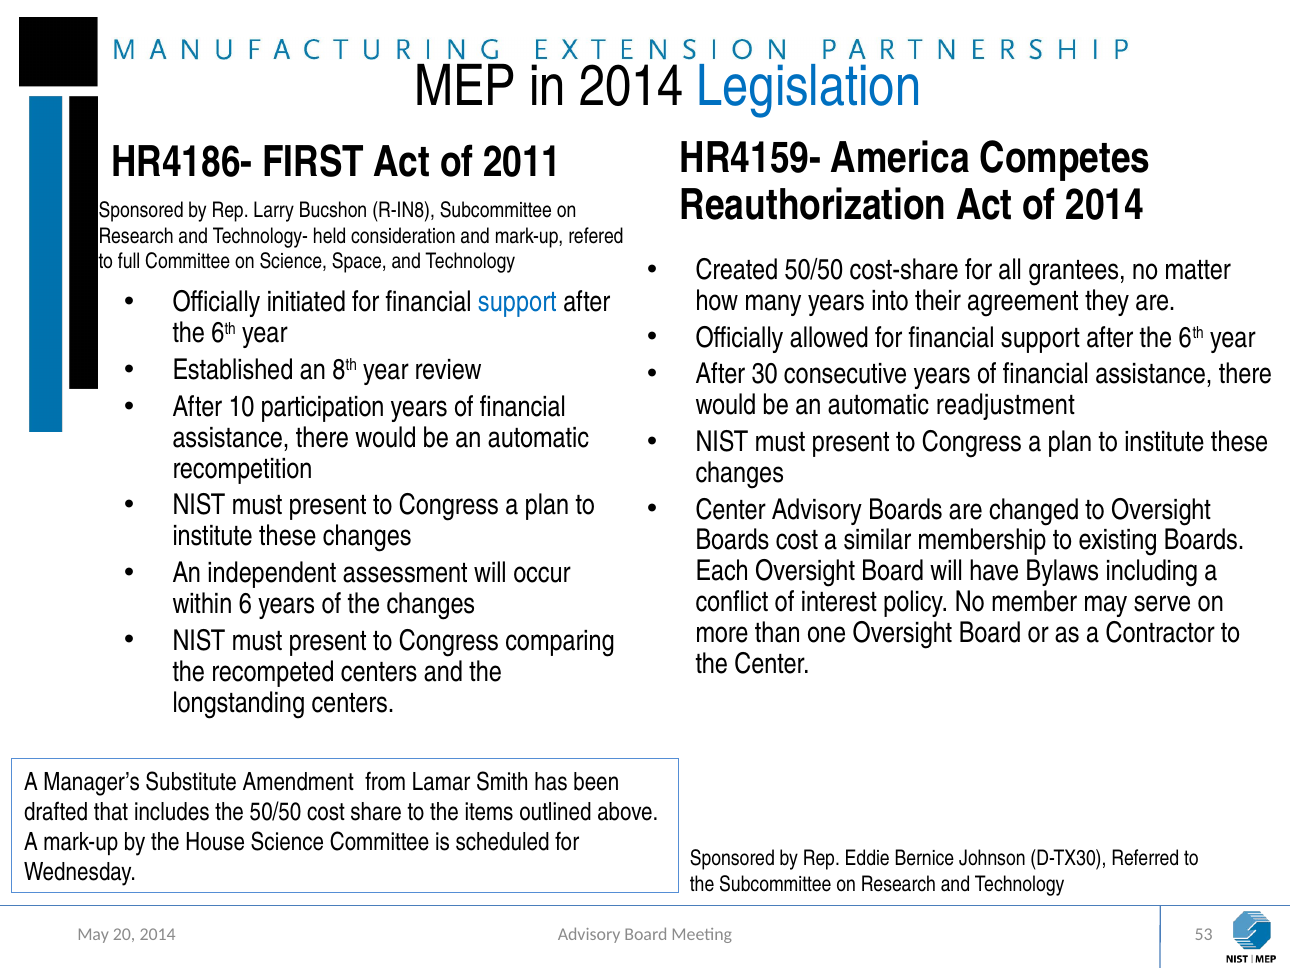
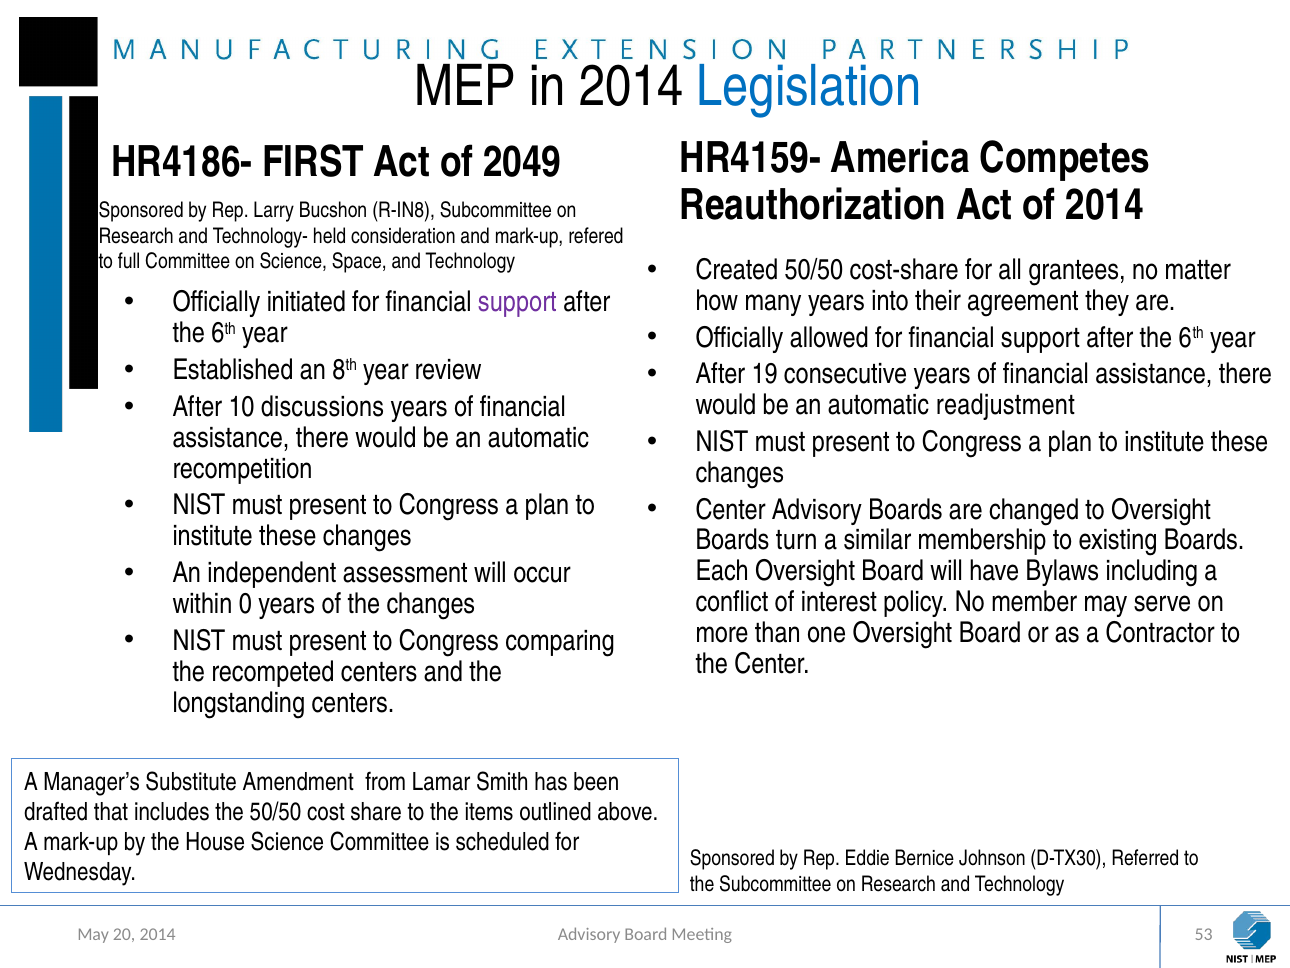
2011: 2011 -> 2049 (522, 162)
support colour: blue -> purple (517, 302)
30: 30 -> 19 (765, 374)
participation: participation -> discussions (323, 407)
Boards cost: cost -> turn (797, 540)
6: 6 -> 0 (245, 604)
